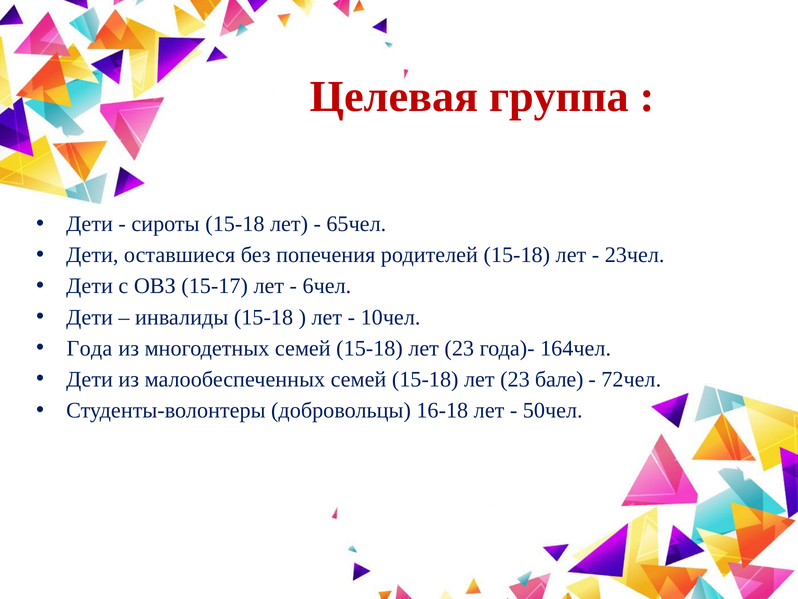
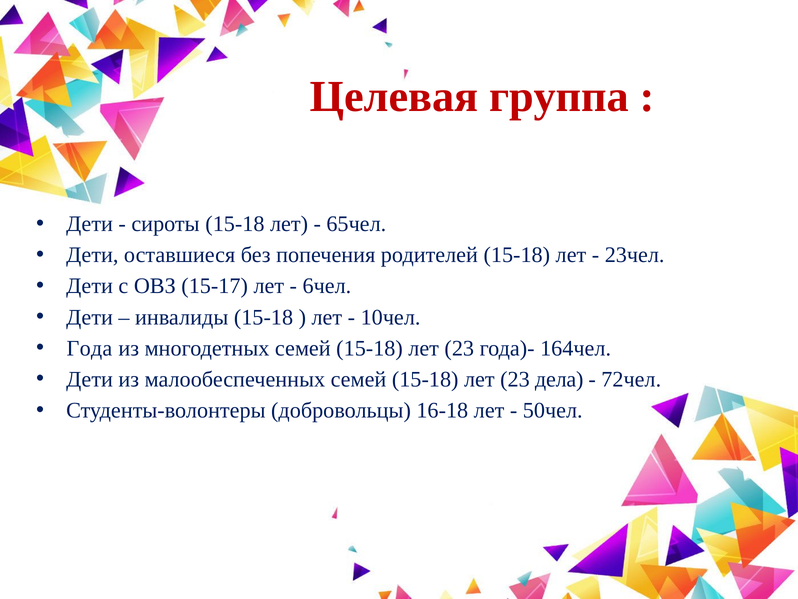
бале: бале -> дела (559, 379)
